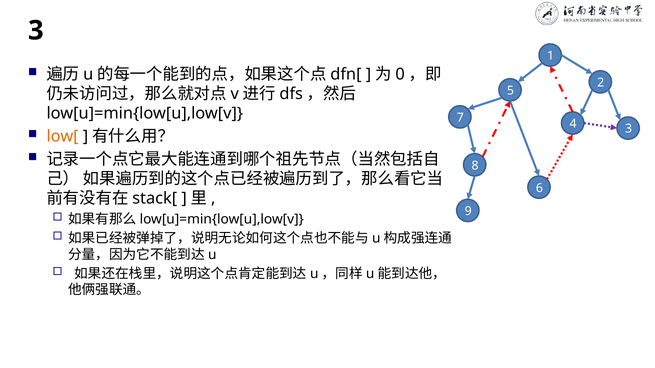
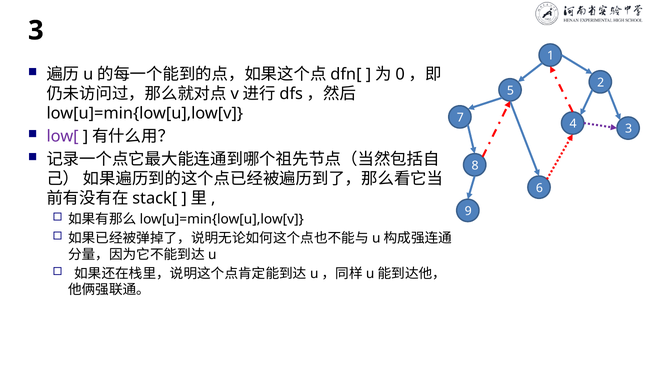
low[ colour: orange -> purple (63, 137)
